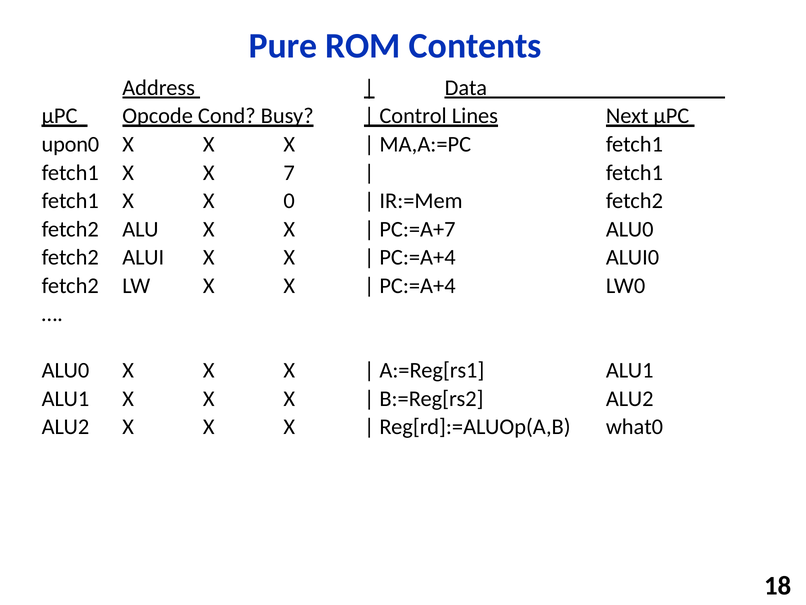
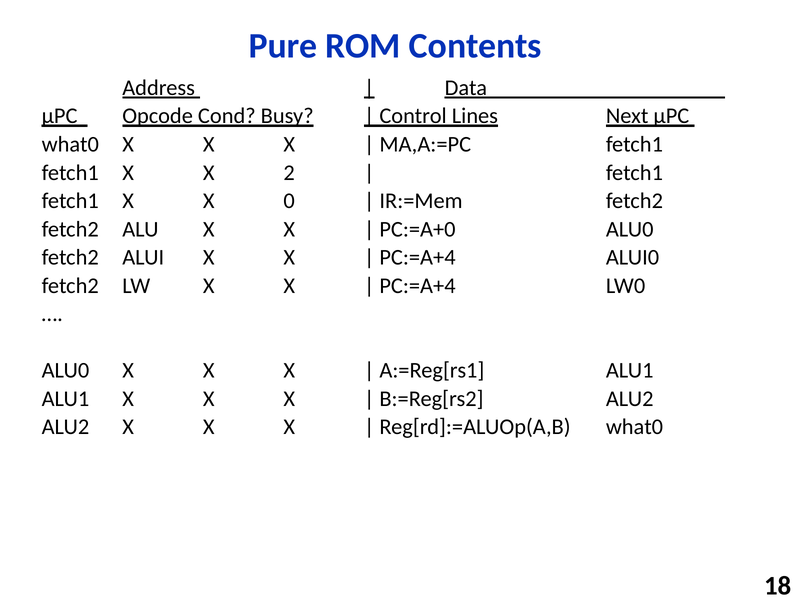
upon0: upon0 -> what0 (70, 144)
7: 7 -> 2 (289, 172)
PC:=A+7: PC:=A+7 -> PC:=A+0 (417, 229)
